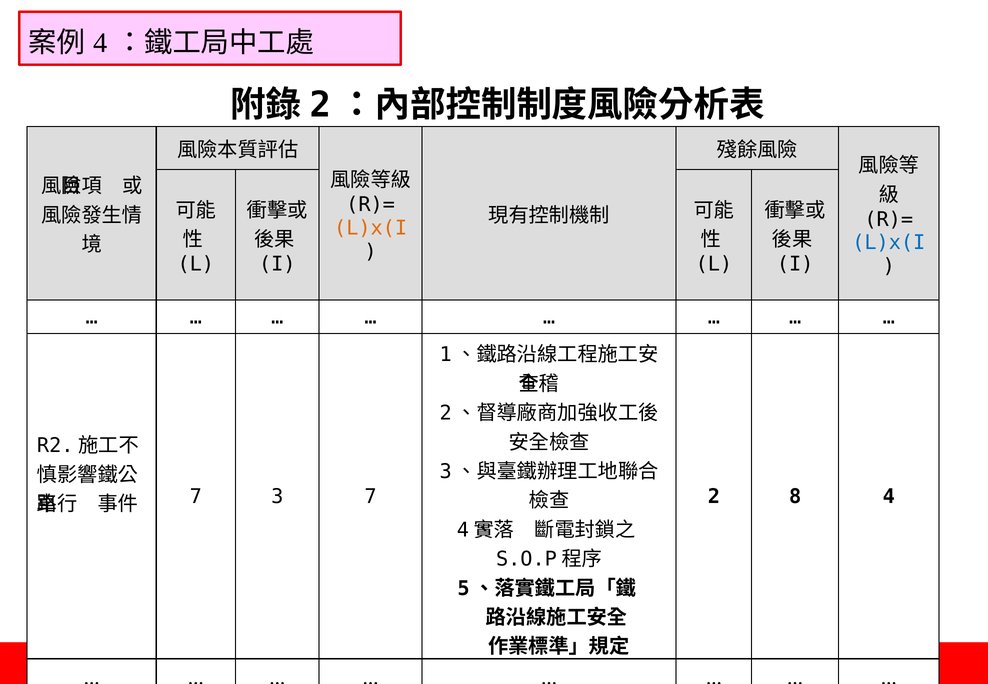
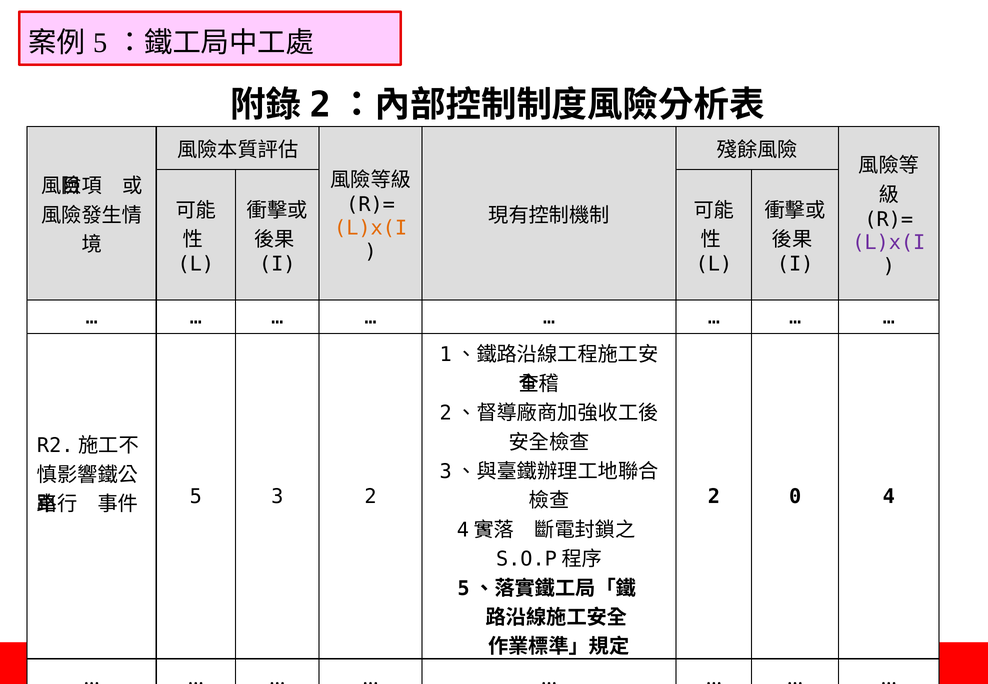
4: 4 -> 5 (100, 43)
L)x(I colour: blue -> purple (889, 243)
8: 8 -> 0 (795, 496)
7: 7 -> 5 (196, 496)
3 7: 7 -> 2 (371, 496)
